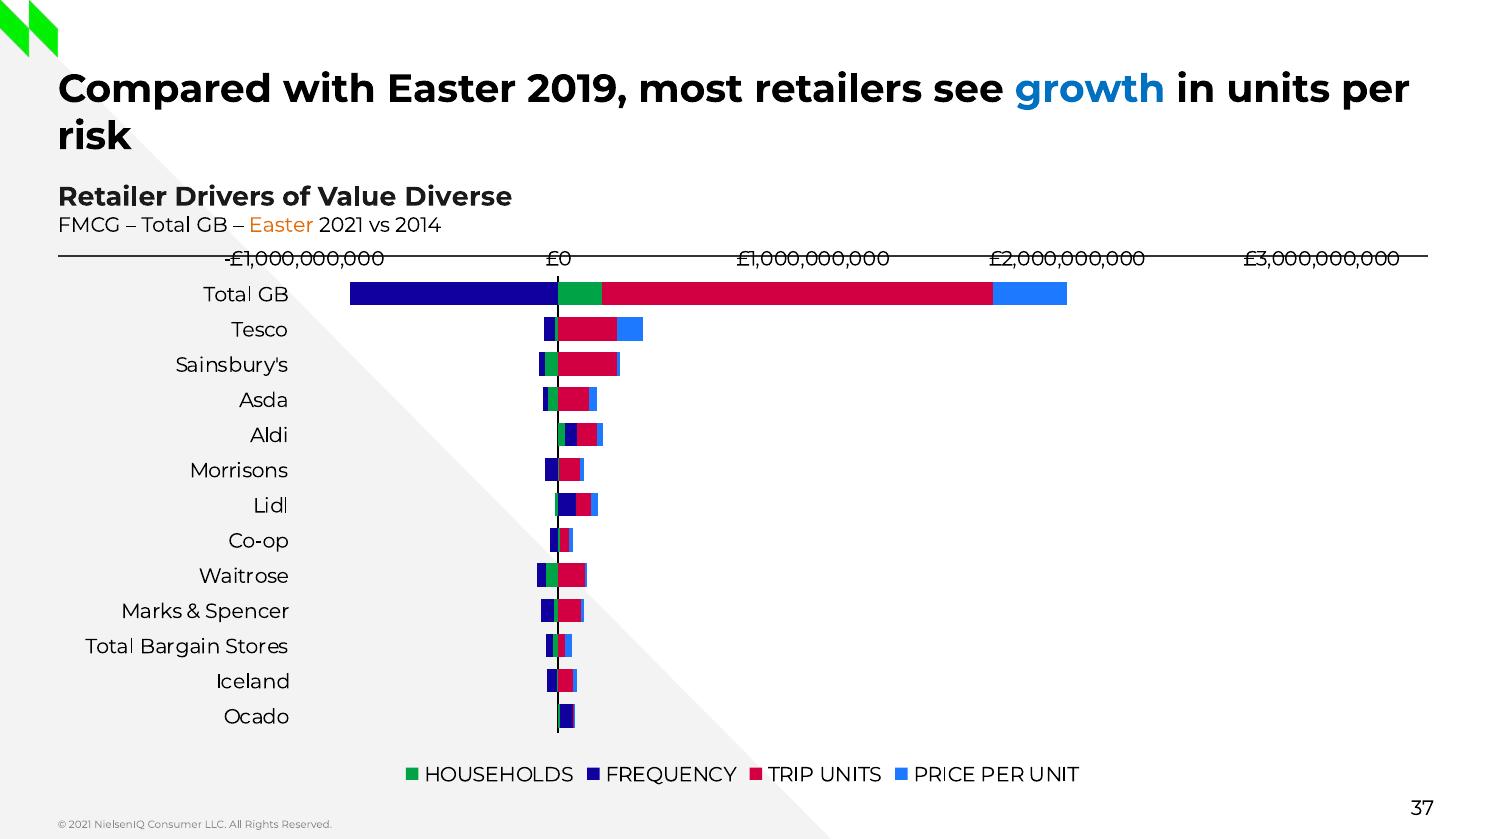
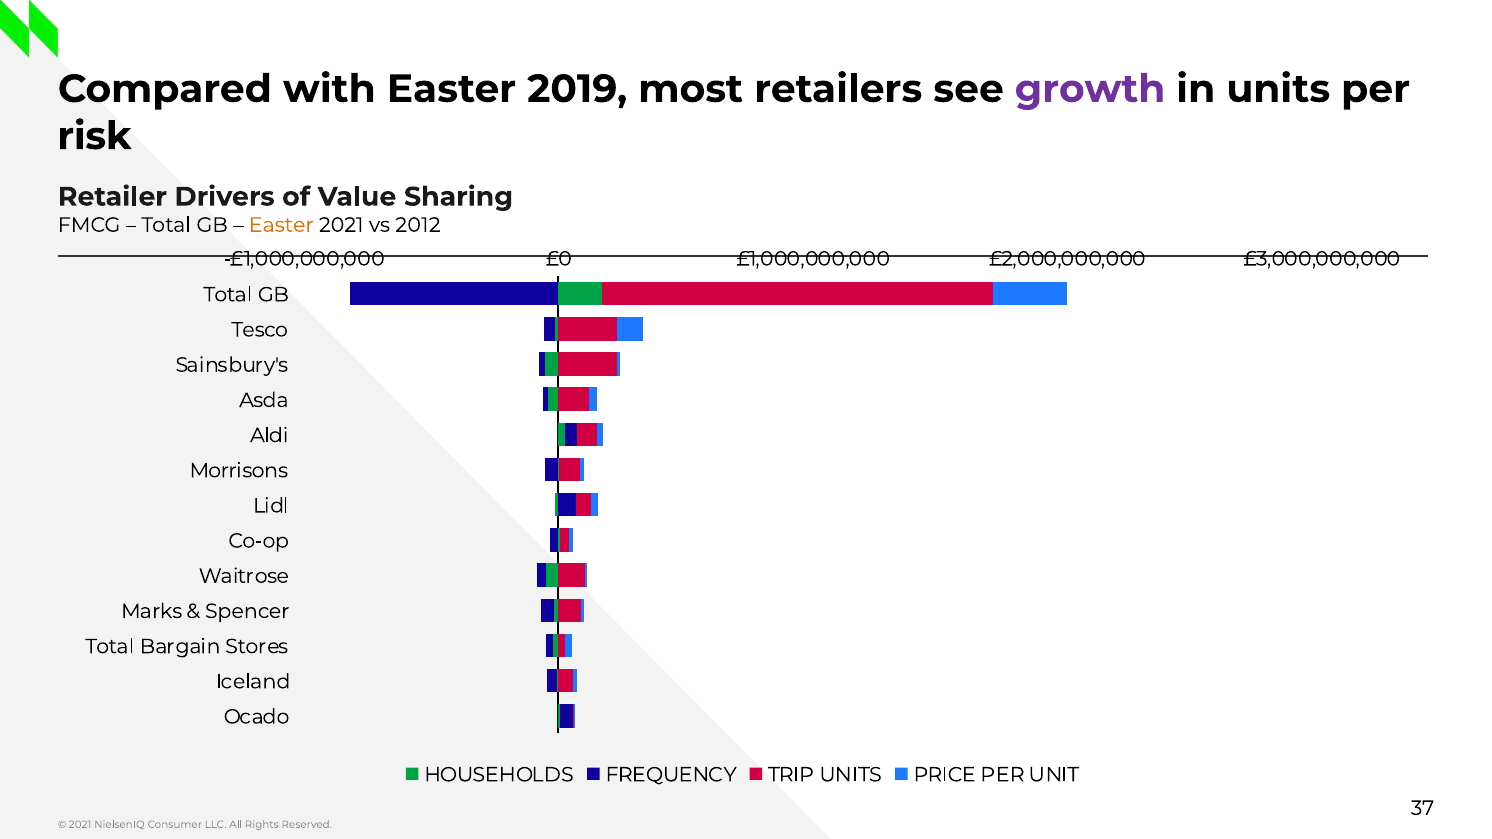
growth colour: blue -> purple (1090, 89)
Diverse: Diverse -> Sharing (459, 197)
2014: 2014 -> 2012 (418, 225)
